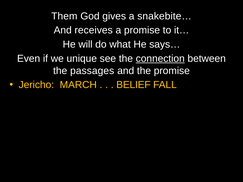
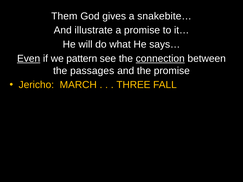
receives: receives -> illustrate (94, 30)
Even underline: none -> present (29, 59)
unique: unique -> pattern (82, 59)
BELIEF: BELIEF -> THREE (133, 85)
